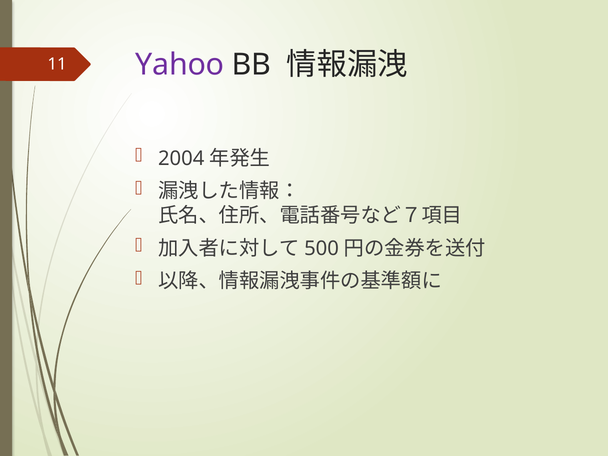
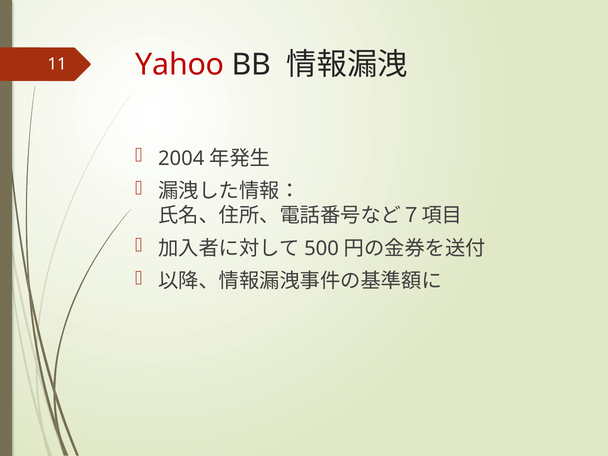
Yahoo colour: purple -> red (180, 65)
